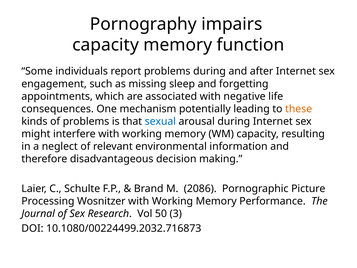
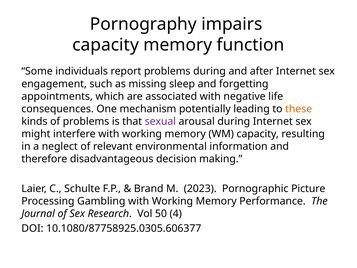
sexual colour: blue -> purple (160, 121)
2086: 2086 -> 2023 (200, 188)
Wosnitzer: Wosnitzer -> Gambling (101, 201)
3: 3 -> 4 (176, 213)
10.1080/00224499.2032.716873: 10.1080/00224499.2032.716873 -> 10.1080/87758925.0305.606377 (124, 228)
